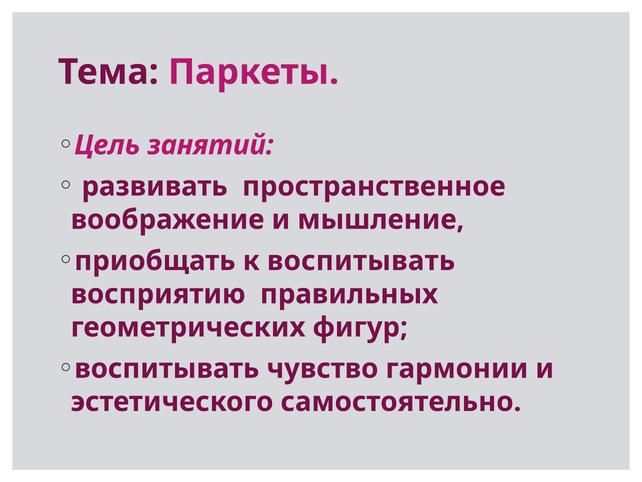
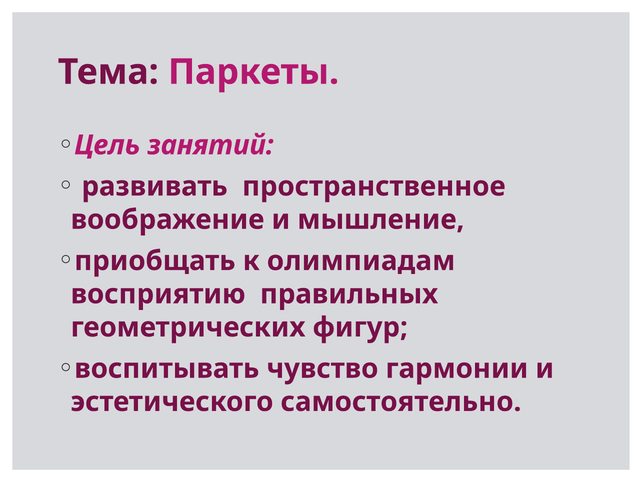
к воспитывать: воспитывать -> олимпиадам (361, 261)
